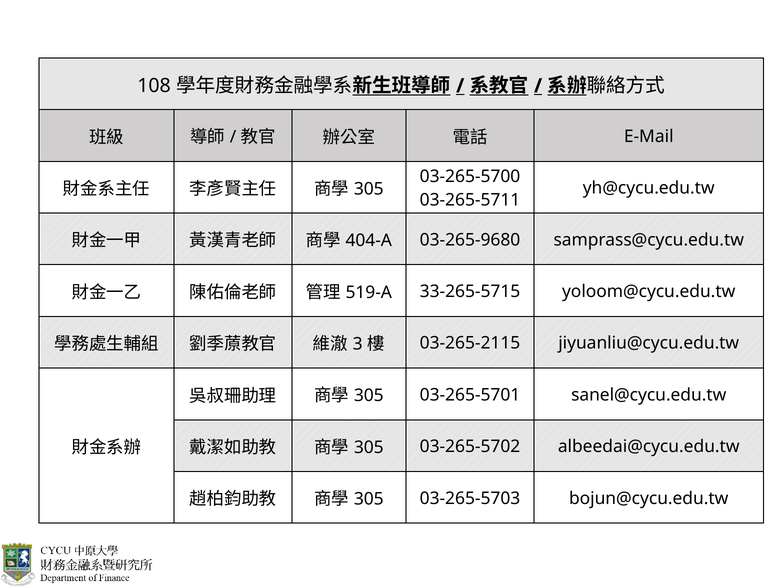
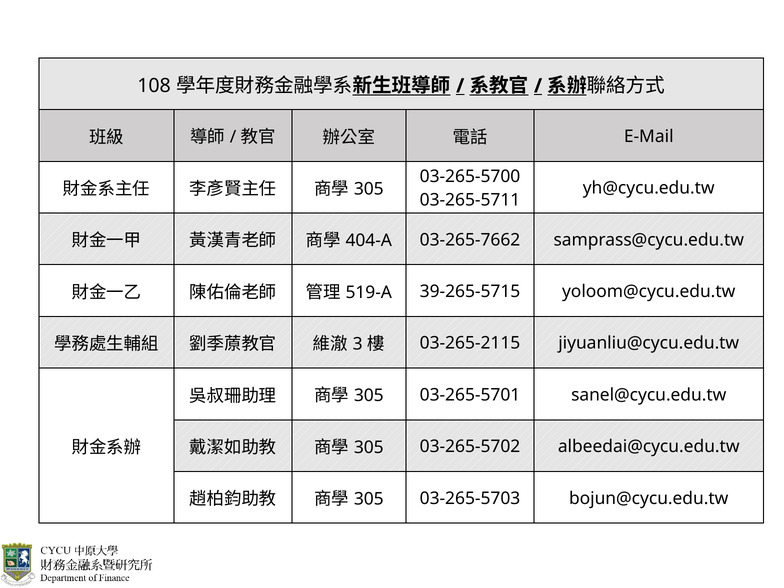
03-265-9680: 03-265-9680 -> 03-265-7662 (470, 240)
33-265-5715: 33-265-5715 -> 39-265-5715 (470, 292)
